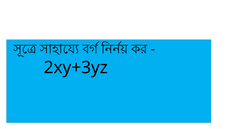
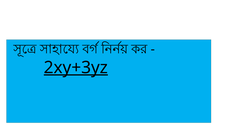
2xy+3yz underline: none -> present (76, 67)
